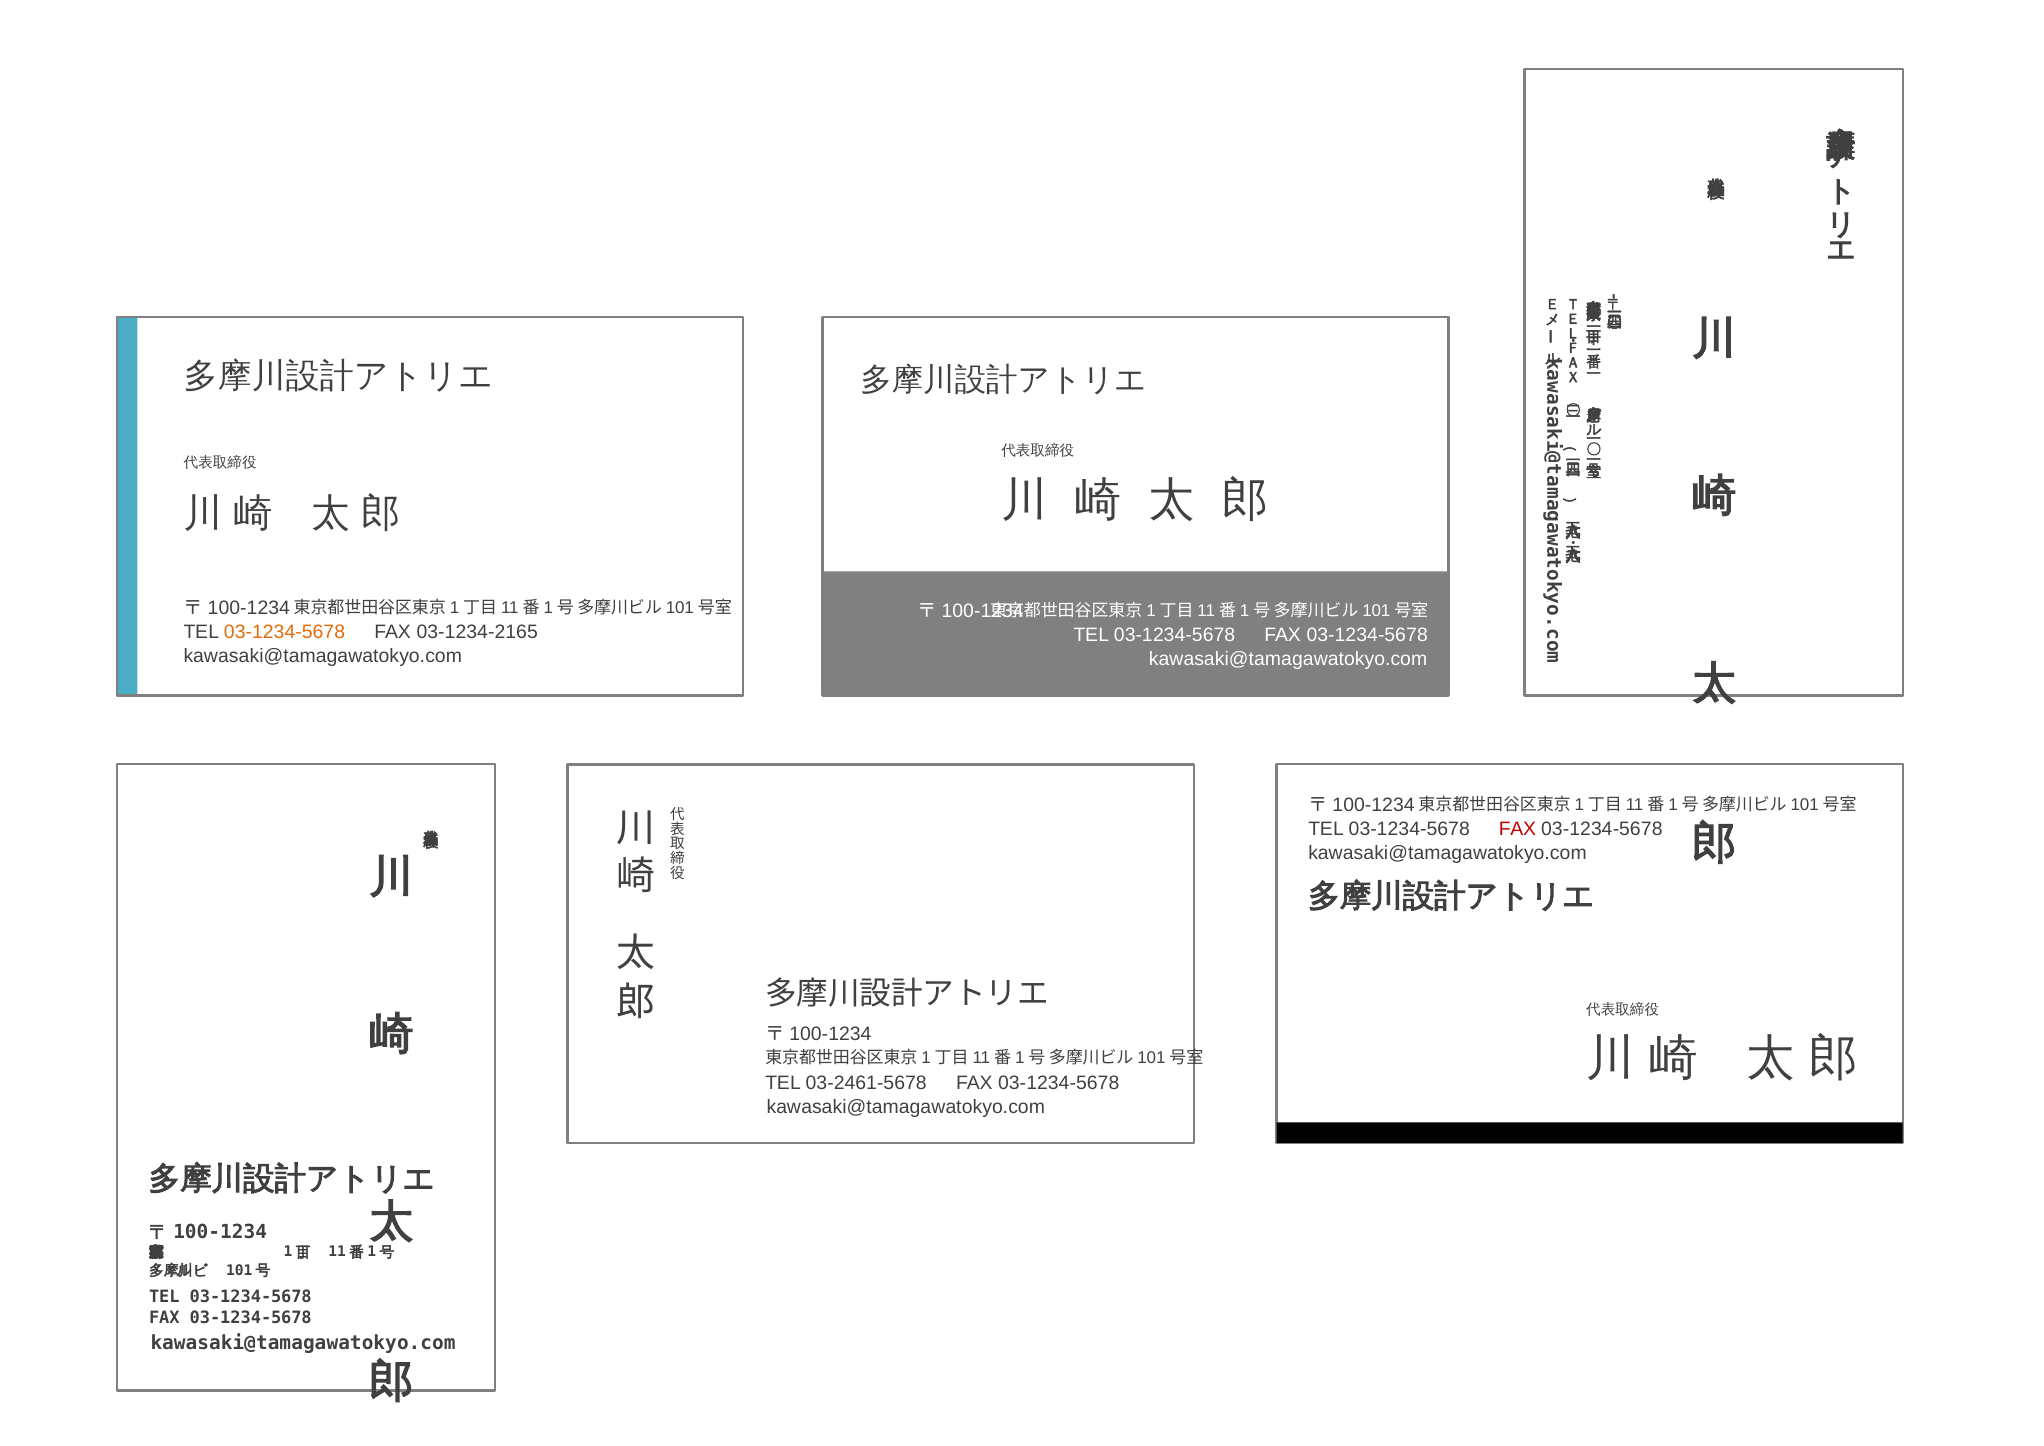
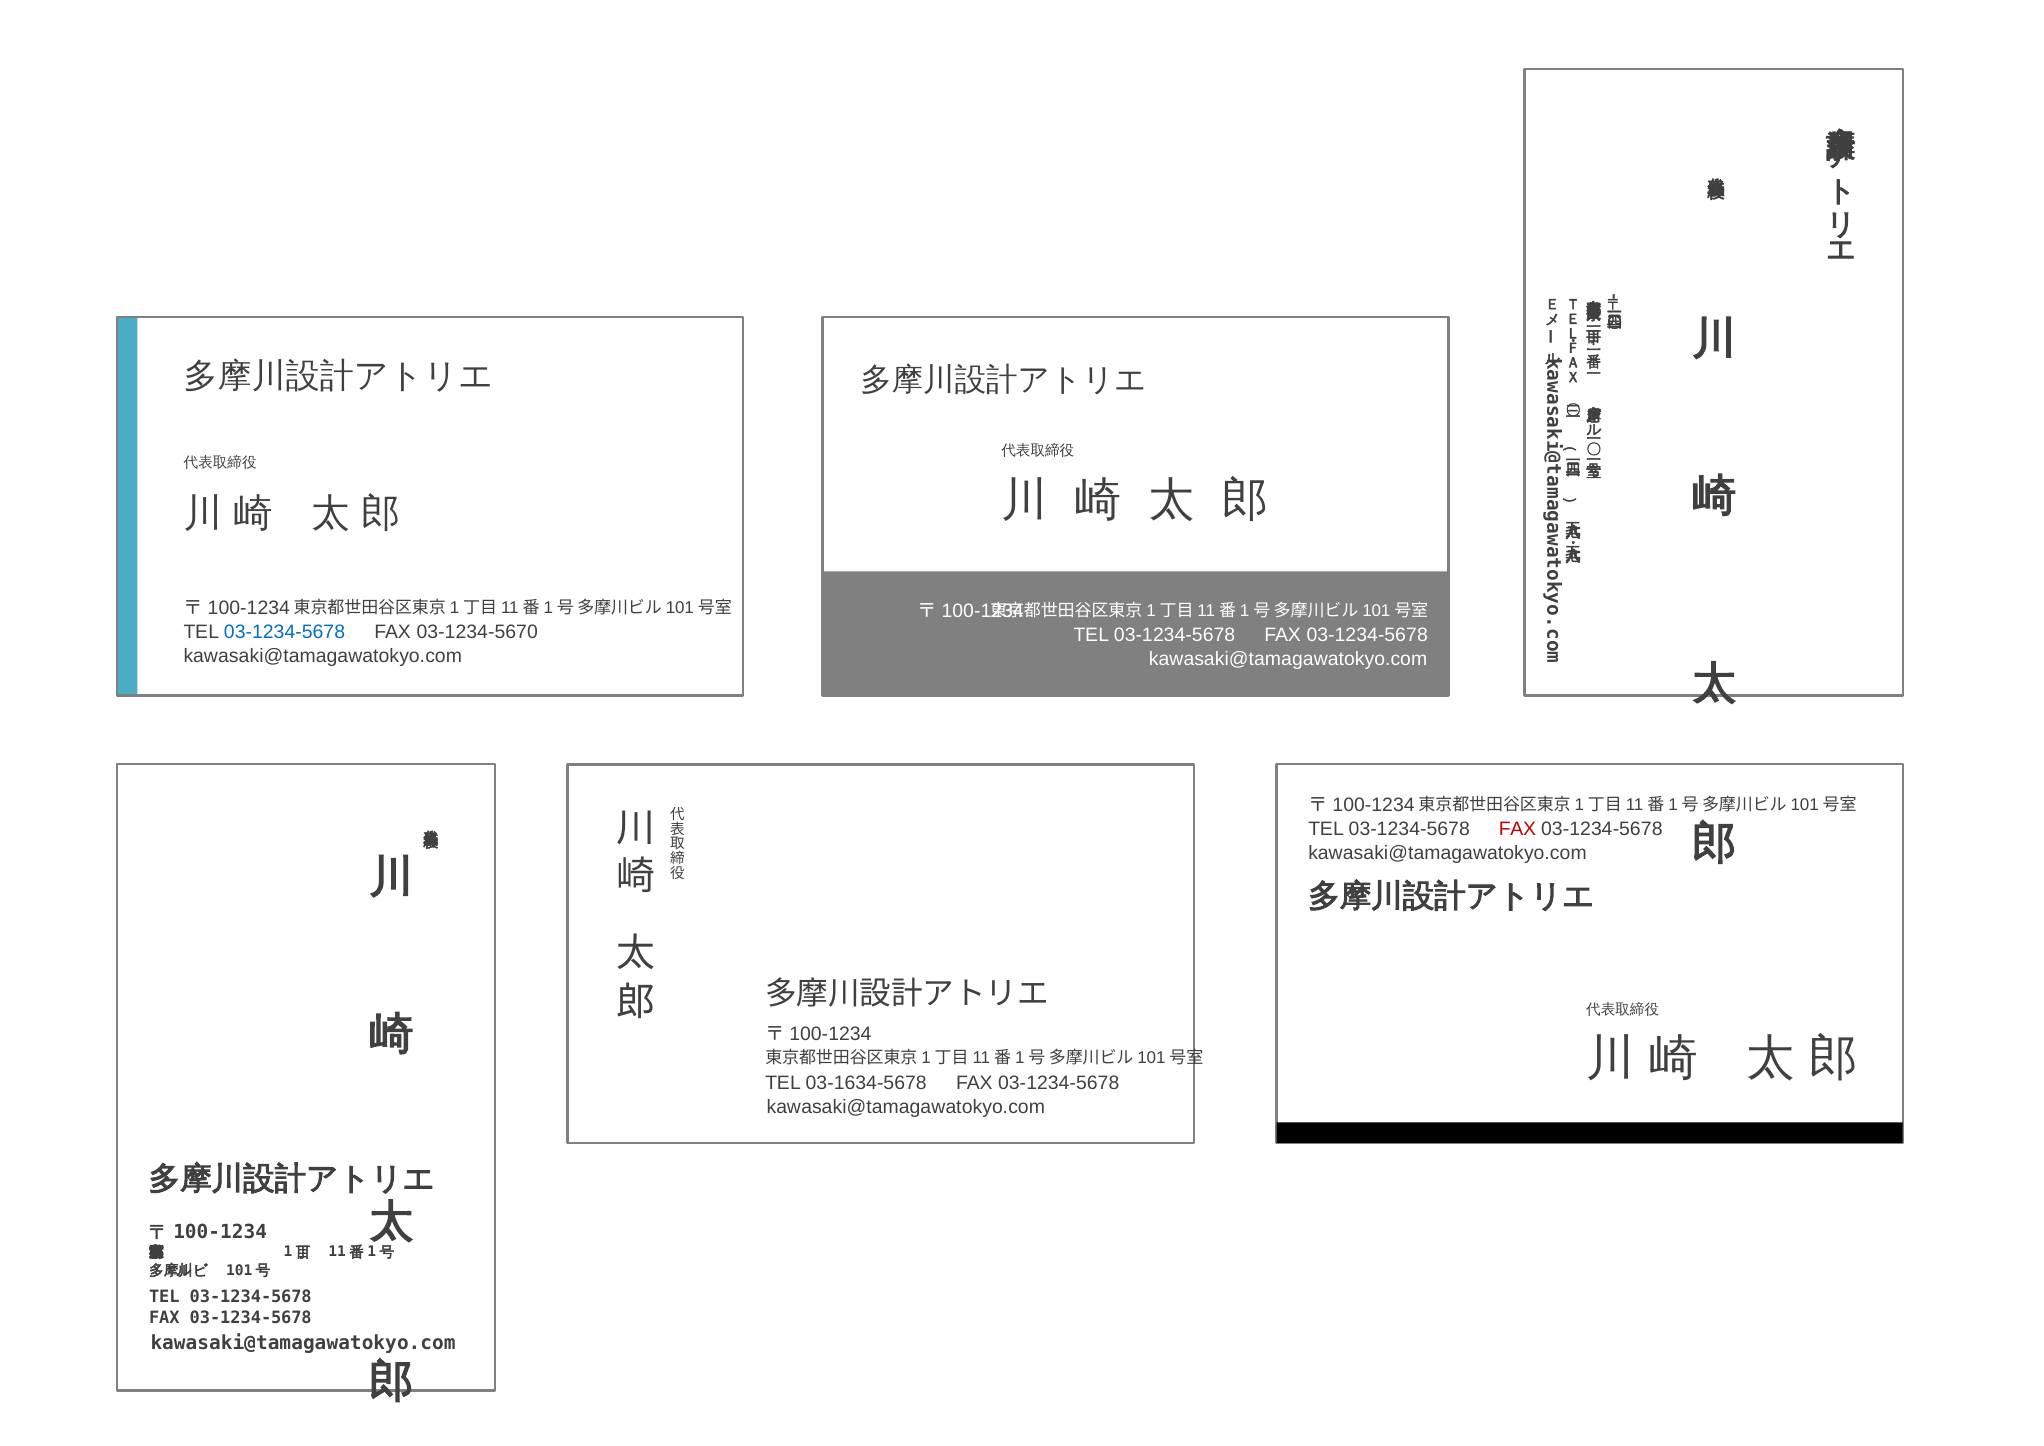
03-1234-5678 colour: orange -> blue (285, 632)
03-1234-2165: 03-1234-2165 -> 03-1234-5670 (477, 632)
03-2461-5678: 03-2461-5678 -> 03-1634-5678 (866, 1082)
